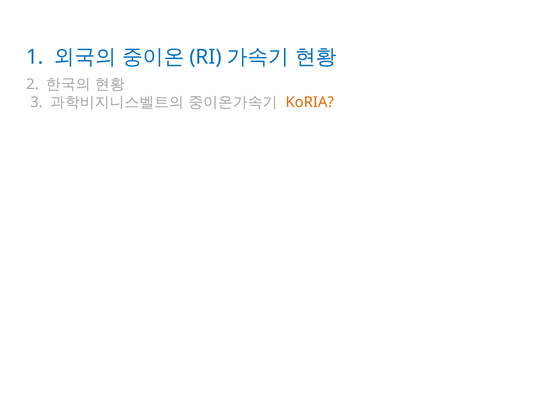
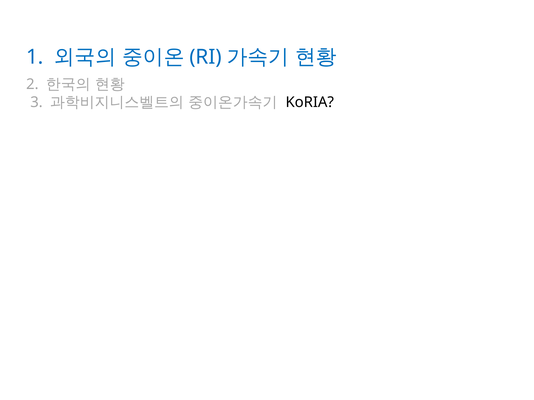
KoRIA colour: orange -> black (310, 102)
